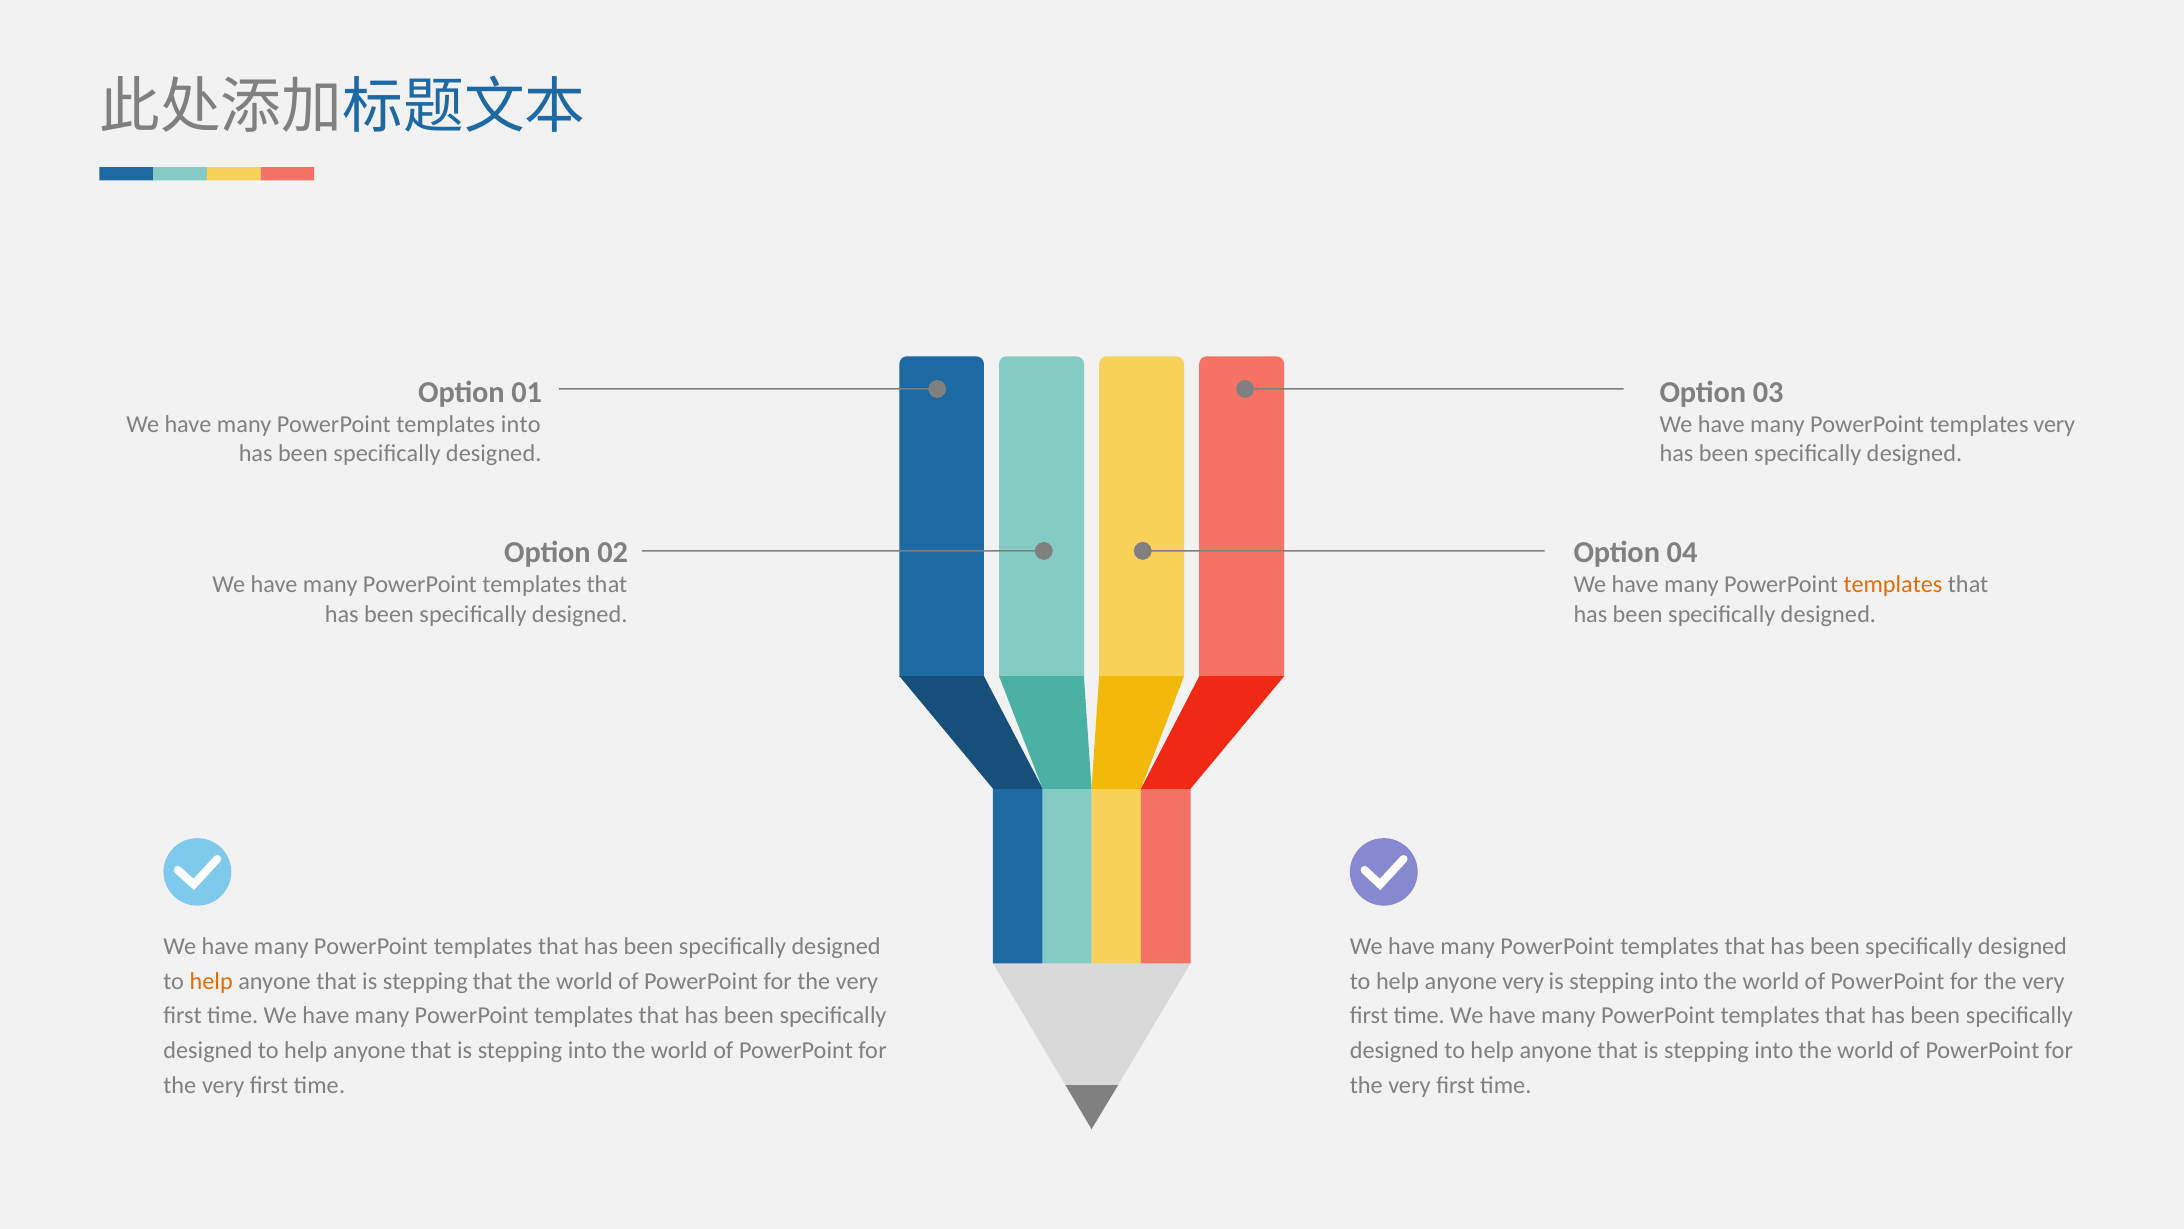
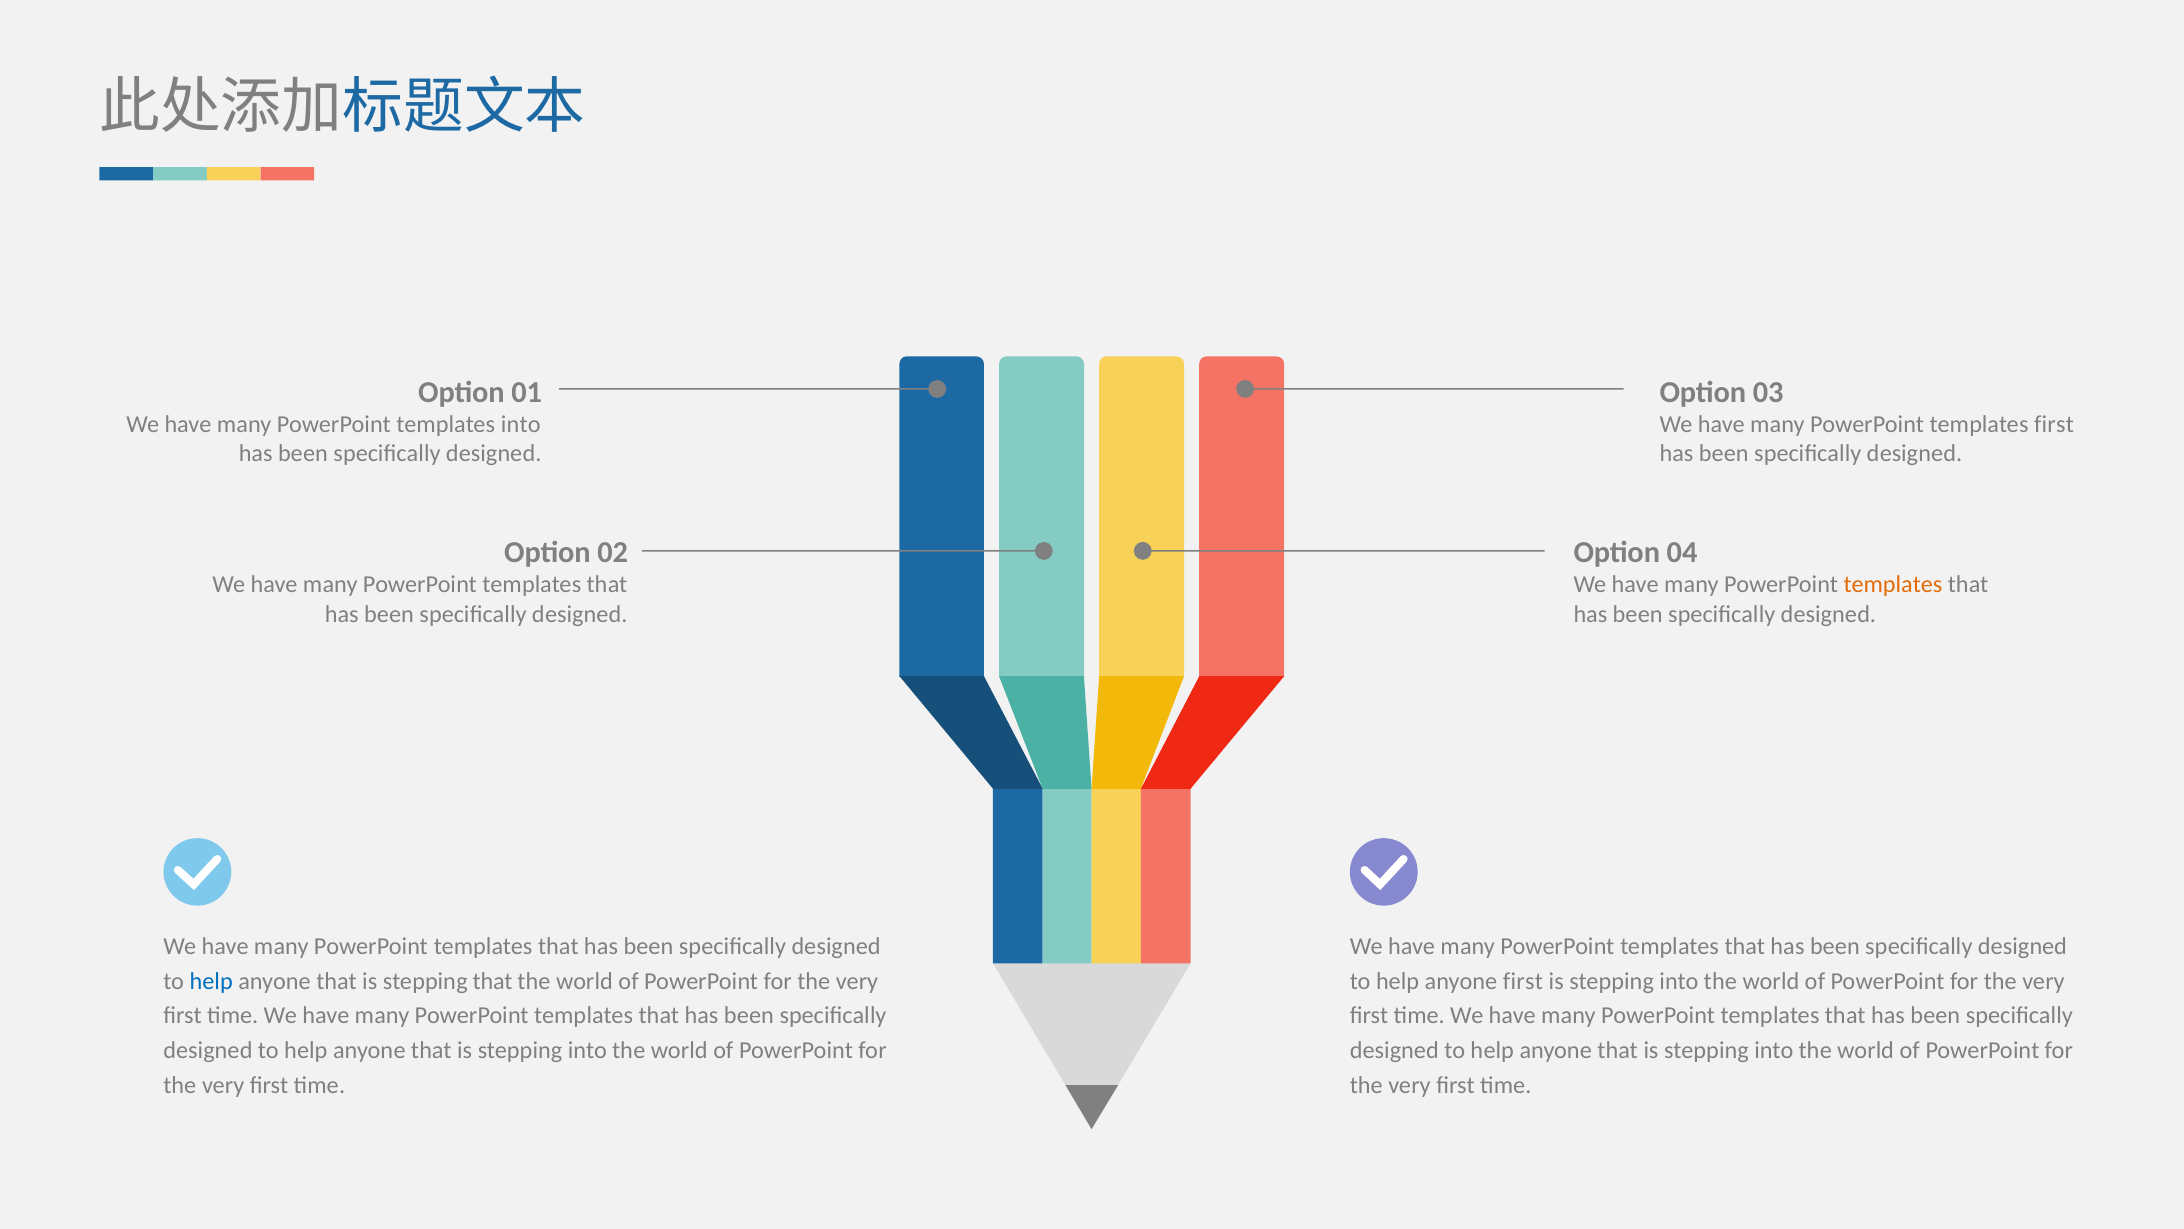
templates very: very -> first (2054, 424)
help colour: orange -> blue (211, 981)
anyone very: very -> first (1523, 981)
